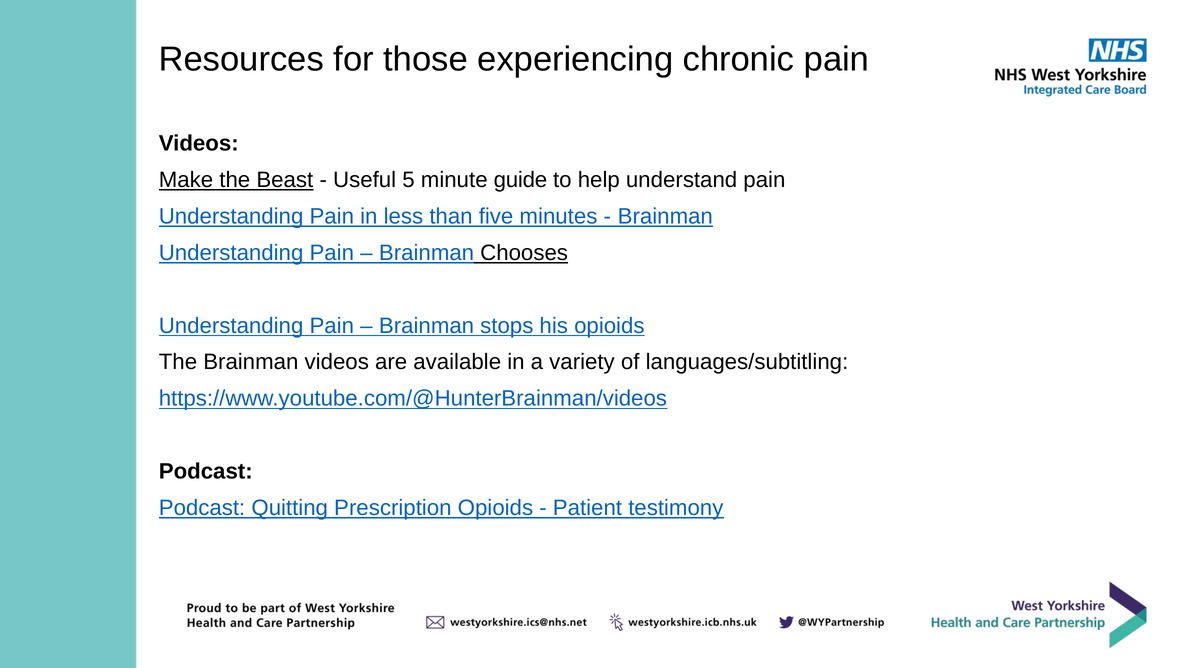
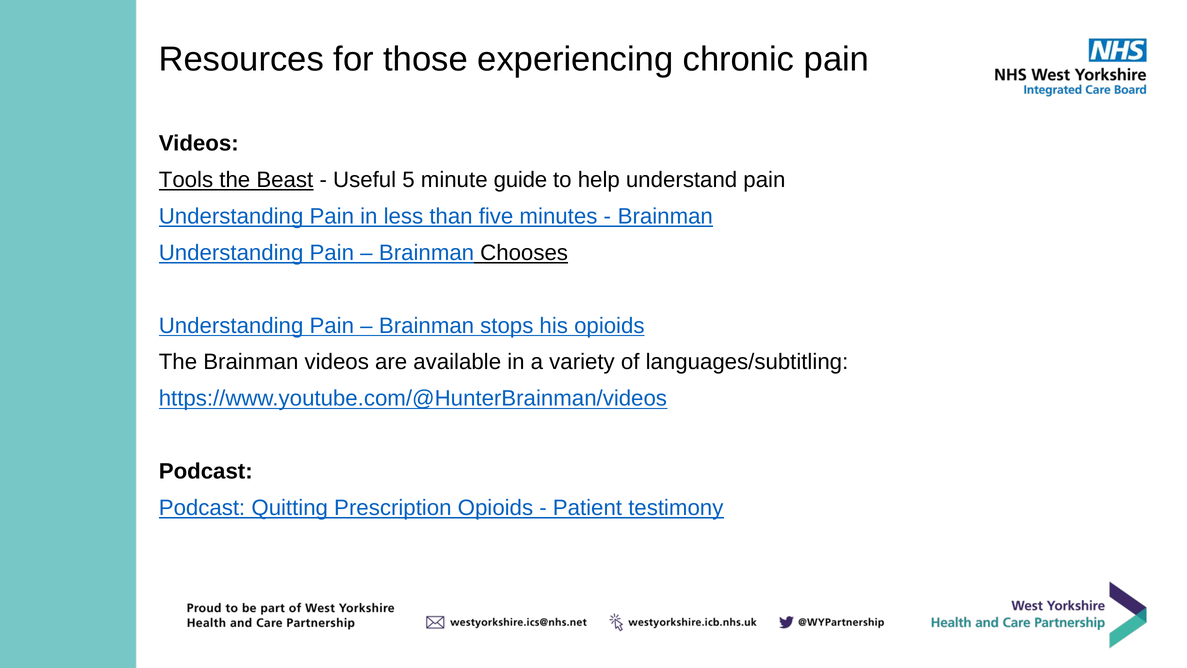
Make: Make -> Tools (186, 180)
